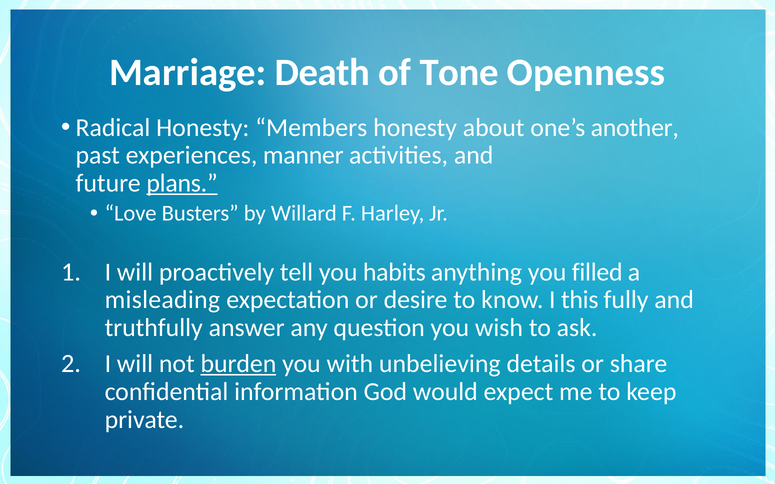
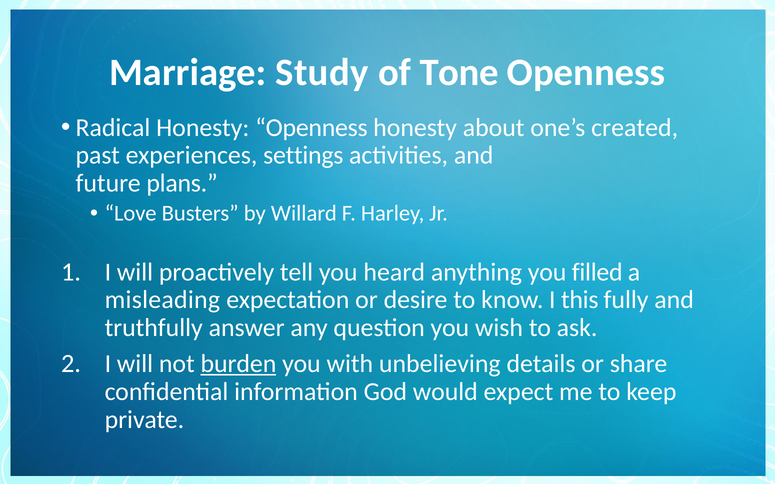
Death: Death -> Study (322, 72)
Honesty Members: Members -> Openness (311, 128)
another: another -> created (635, 128)
manner: manner -> settings (303, 156)
plans underline: present -> none (182, 183)
habits: habits -> heard (394, 272)
